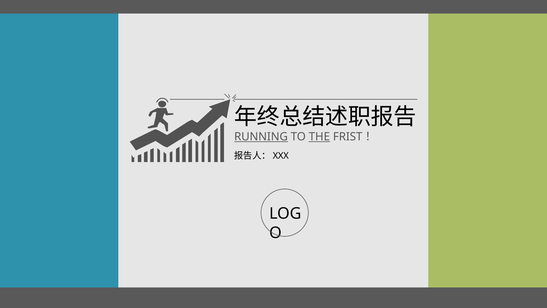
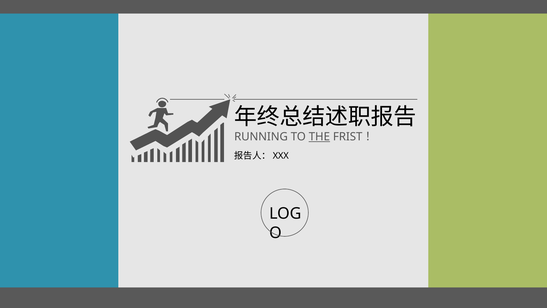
RUNNING underline: present -> none (261, 137)
